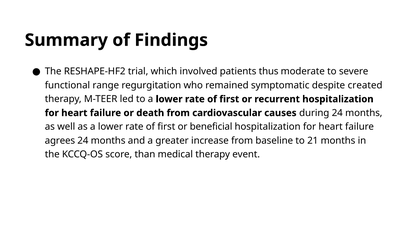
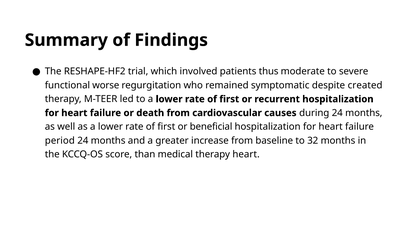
range: range -> worse (106, 85)
agrees: agrees -> period (60, 140)
21: 21 -> 32 (313, 140)
therapy event: event -> heart (246, 154)
